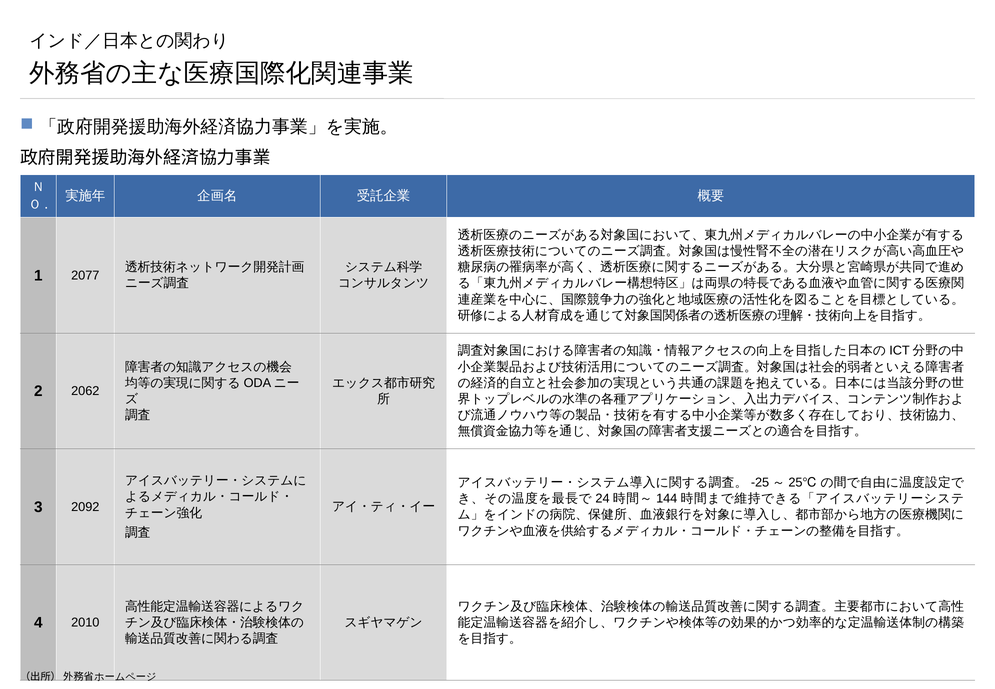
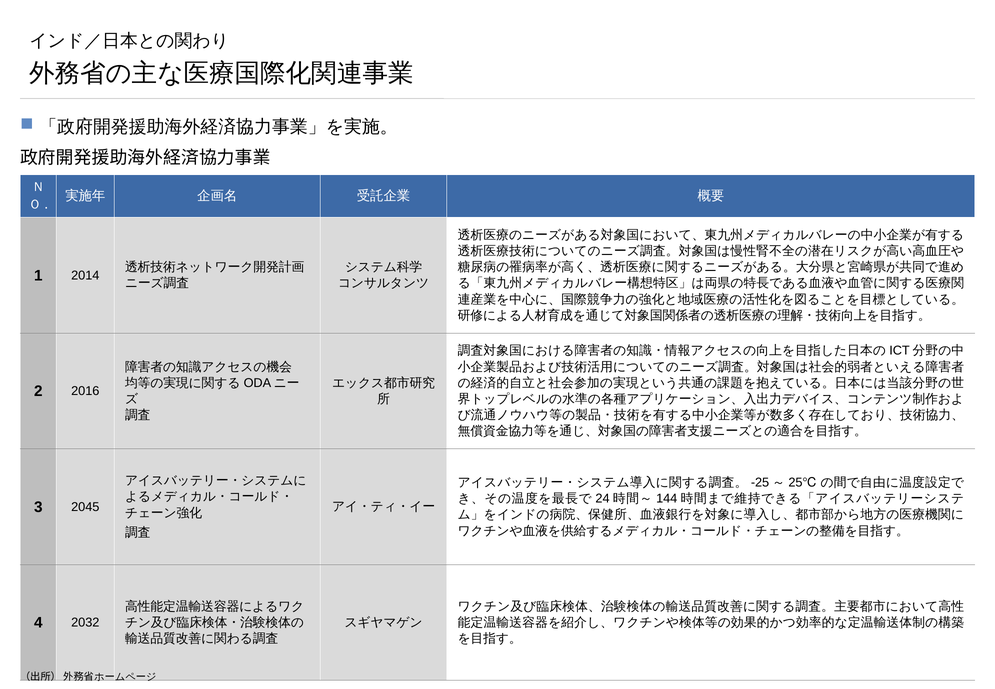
2077: 2077 -> 2014 (85, 275)
2062: 2062 -> 2016 (85, 391)
2092: 2092 -> 2045 (85, 507)
2010: 2010 -> 2032 (85, 622)
